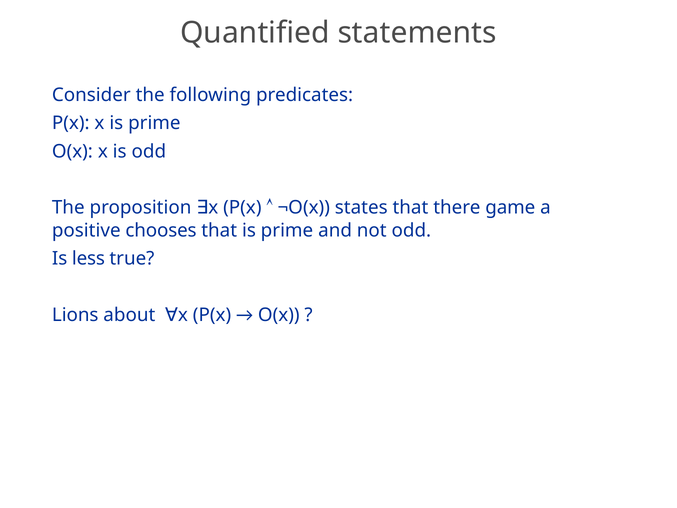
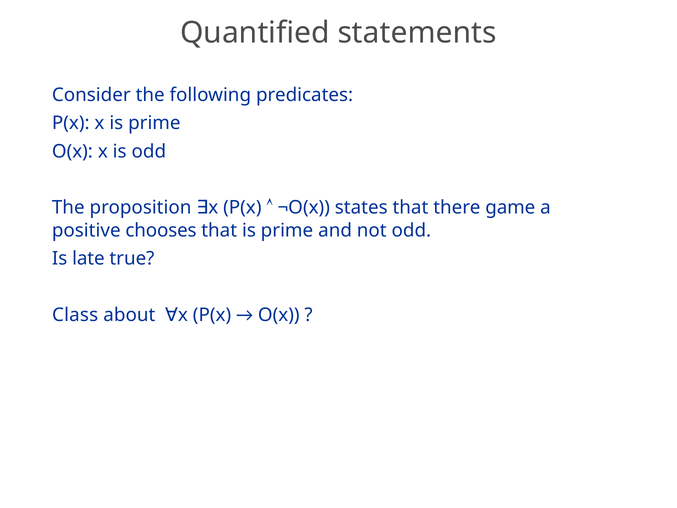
less: less -> late (88, 258)
Lions: Lions -> Class (75, 315)
